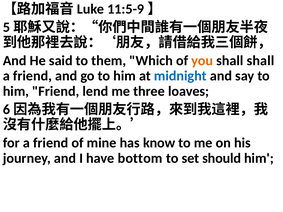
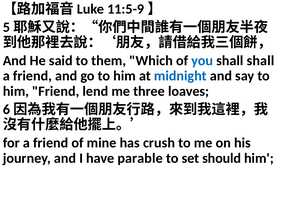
you colour: orange -> blue (202, 61)
know: know -> crush (159, 143)
bottom: bottom -> parable (140, 158)
